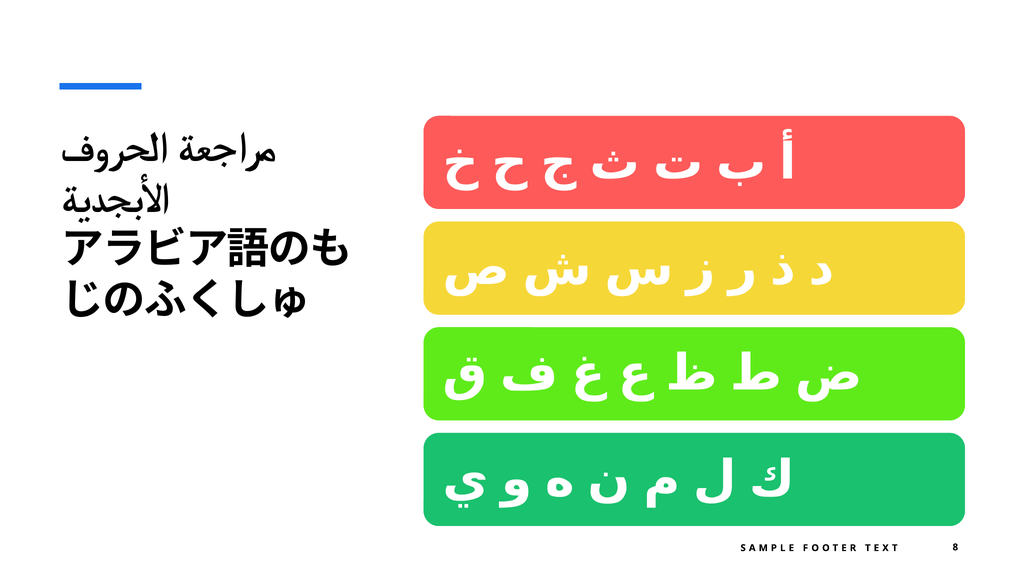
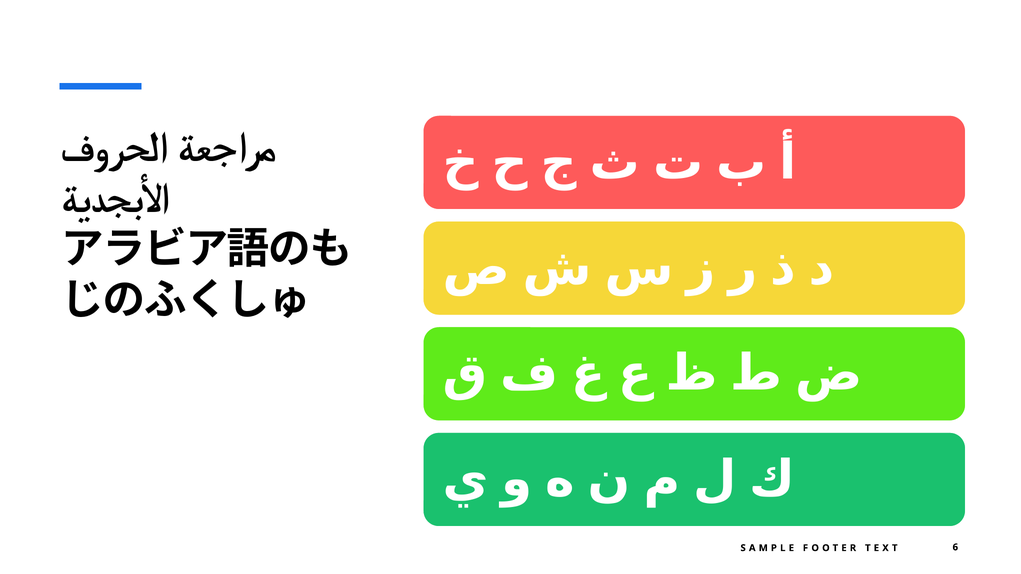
8: 8 -> 6 (955, 547)
